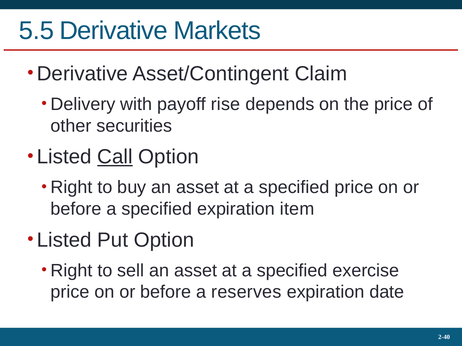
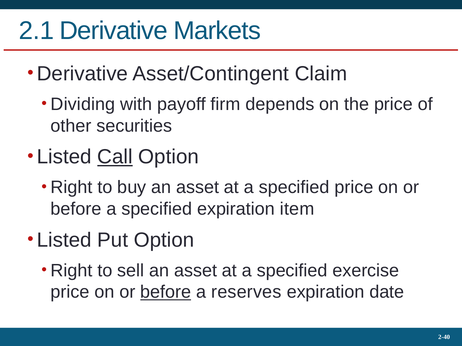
5.5: 5.5 -> 2.1 (37, 31)
Delivery: Delivery -> Dividing (83, 104)
rise: rise -> firm (226, 104)
before underline: none -> present (166, 292)
